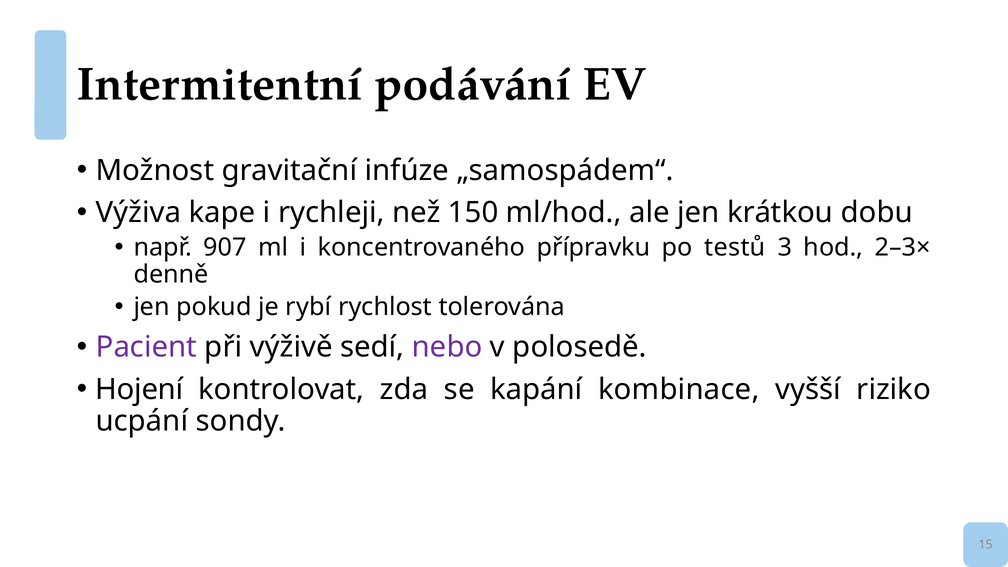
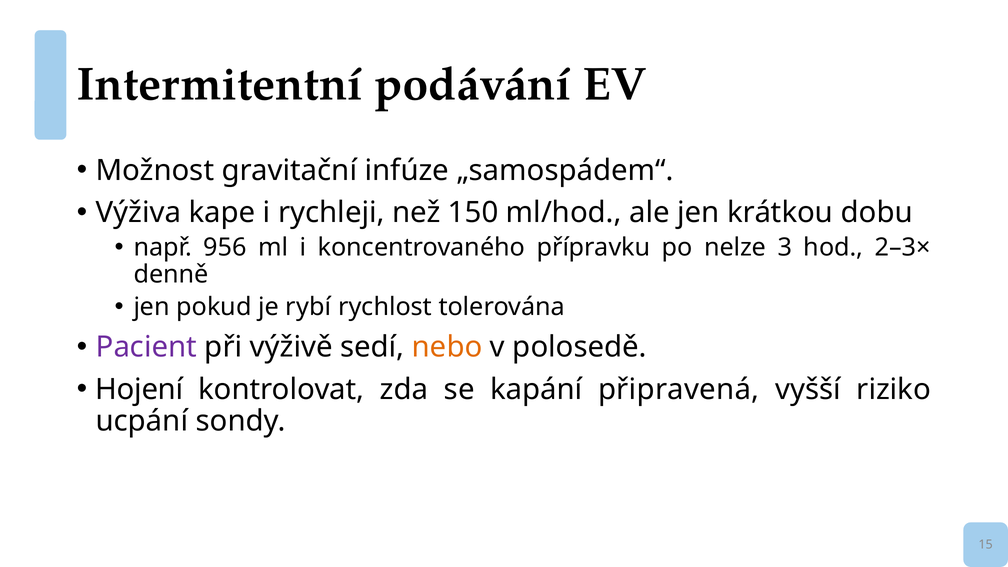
907: 907 -> 956 (225, 247)
testů: testů -> nelze (735, 247)
nebo colour: purple -> orange (447, 347)
kombinace: kombinace -> připravená (679, 389)
